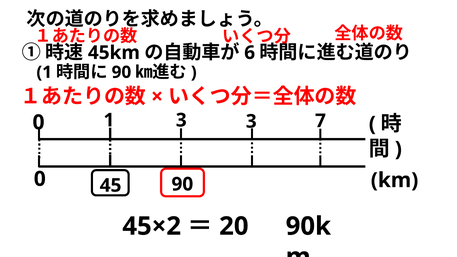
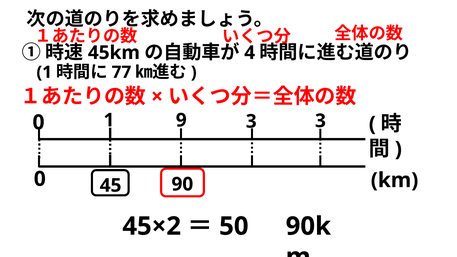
6: 6 -> 4 (250, 53)
90: 90 -> 77 (121, 72)
1 3: 3 -> 9 (181, 120)
3 7: 7 -> 3 (320, 121)
20: 20 -> 50 (234, 226)
